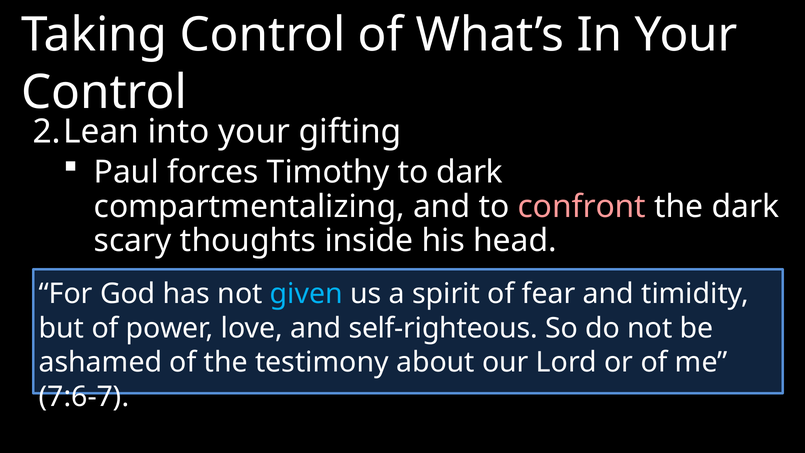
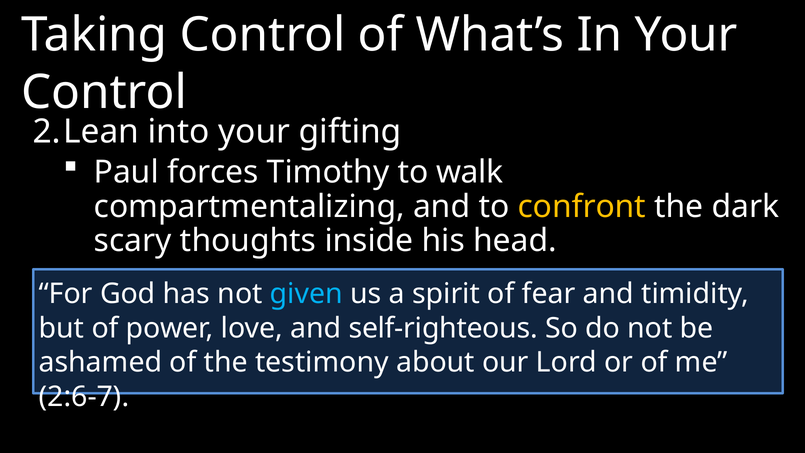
to dark: dark -> walk (470, 172)
confront colour: pink -> yellow (582, 206)
7:6-7: 7:6-7 -> 2:6-7 (84, 397)
